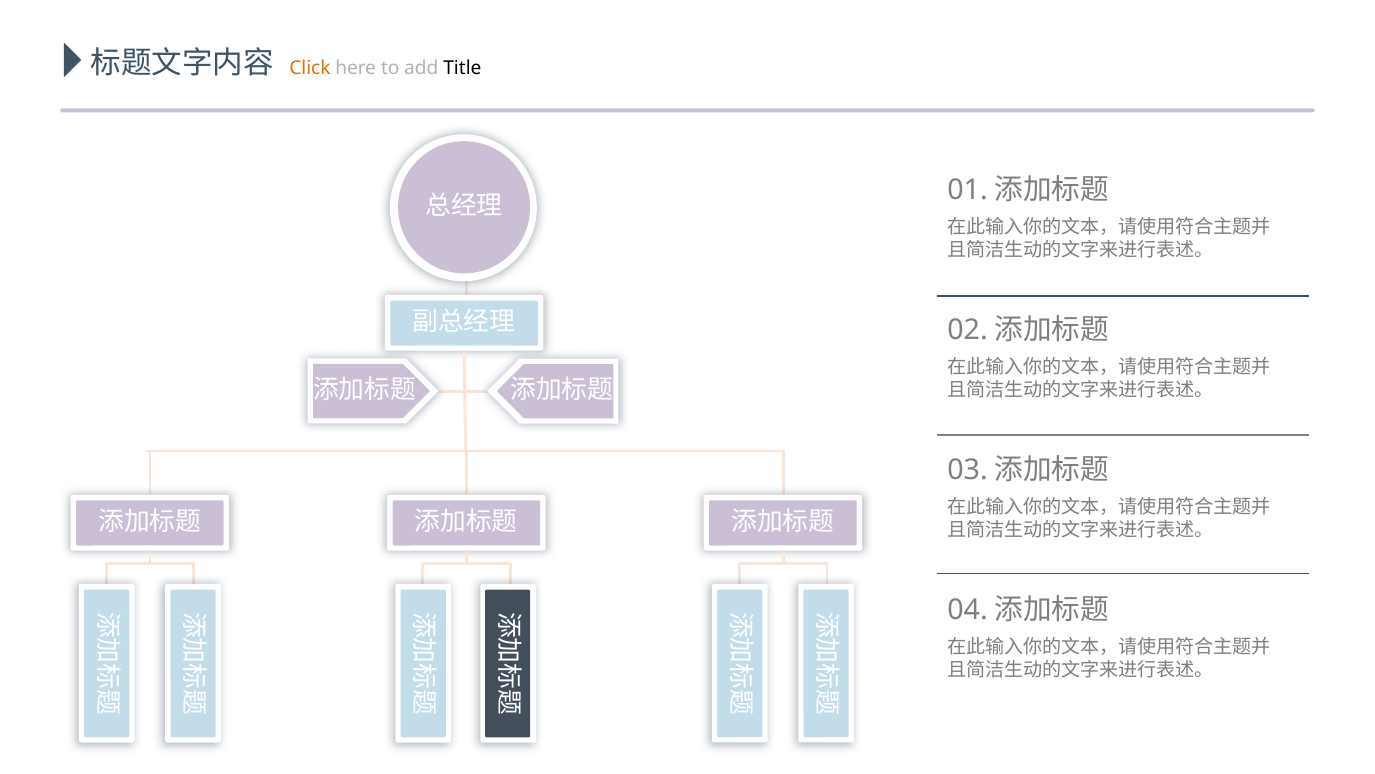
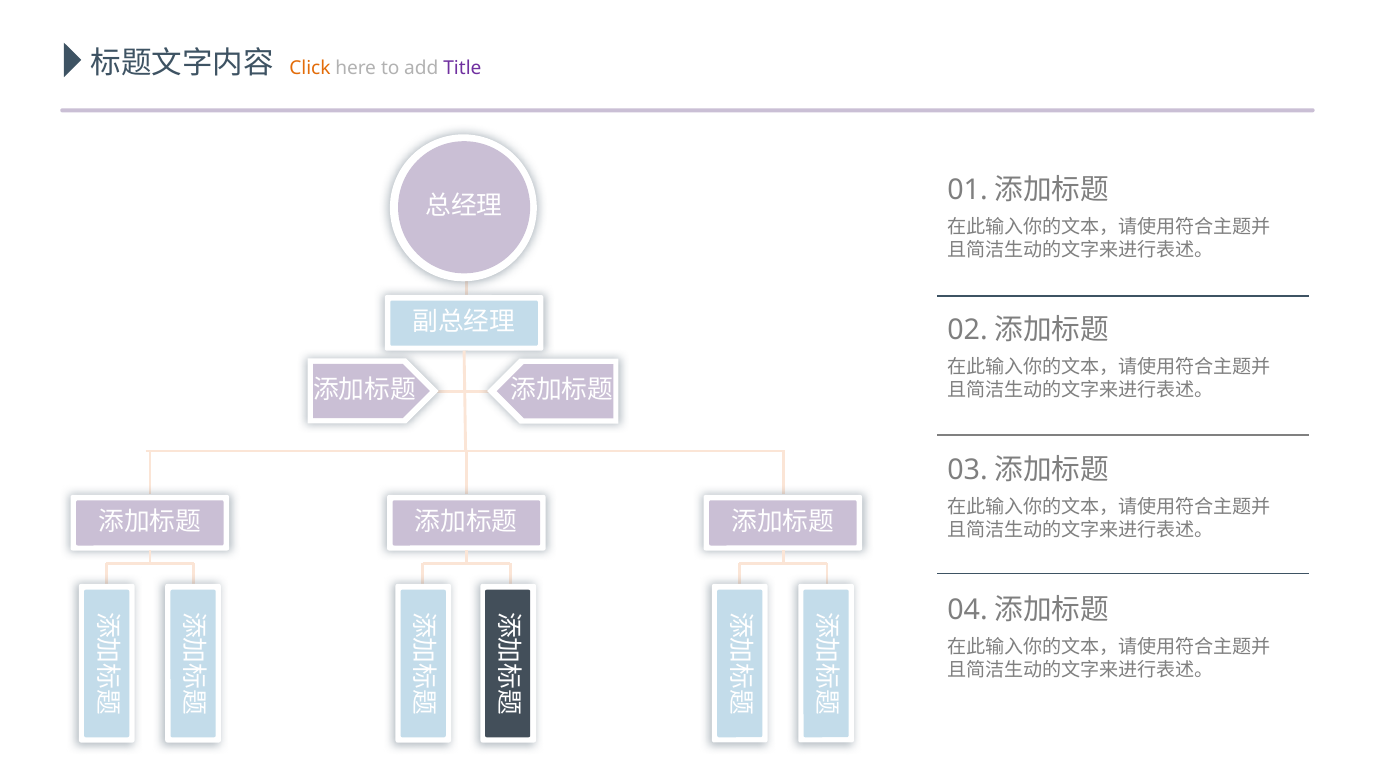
Title colour: black -> purple (462, 68)
